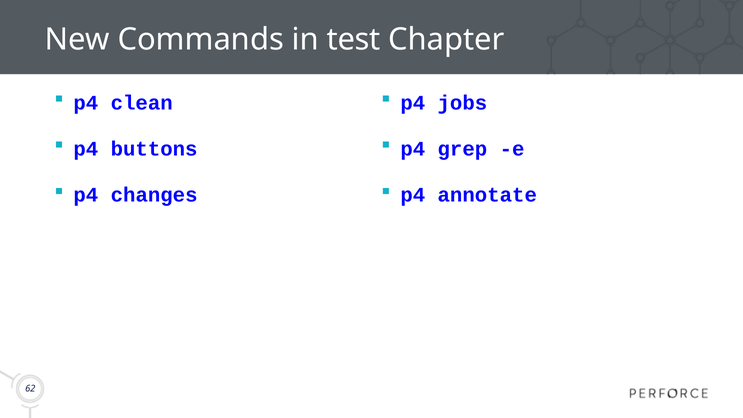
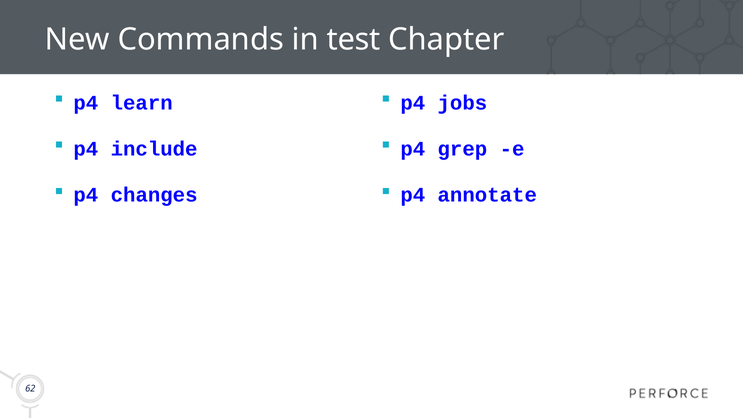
clean: clean -> learn (142, 103)
buttons: buttons -> include (154, 149)
